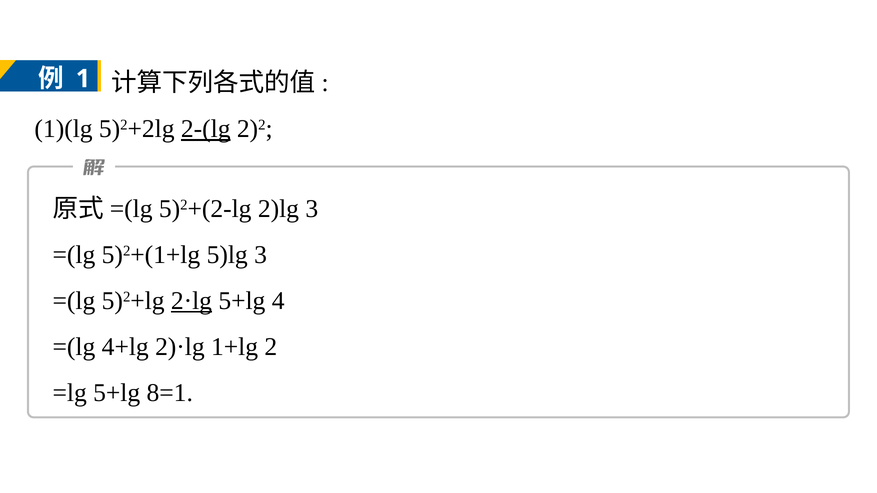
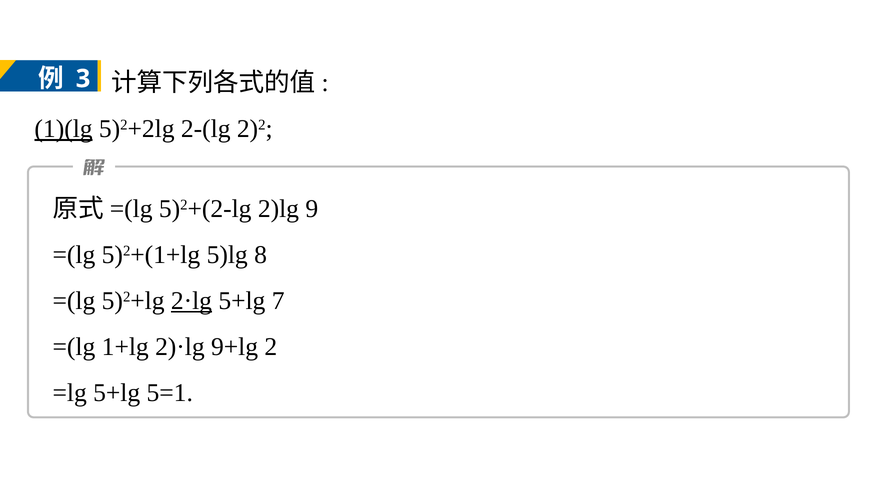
1: 1 -> 3 (83, 79)
1)(lg underline: none -> present (64, 129)
2-(lg underline: present -> none (206, 129)
2)lg 3: 3 -> 9 (312, 209)
5)lg 3: 3 -> 8 (261, 255)
4: 4 -> 7 (278, 301)
4+lg: 4+lg -> 1+lg (125, 347)
1+lg: 1+lg -> 9+lg (235, 347)
8=1: 8=1 -> 5=1 (170, 393)
